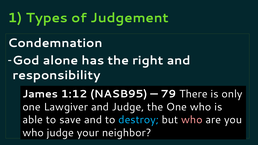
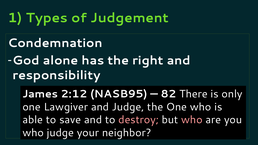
1:12: 1:12 -> 2:12 (74, 94)
79: 79 -> 82 (169, 94)
destroy colour: light blue -> pink (139, 120)
